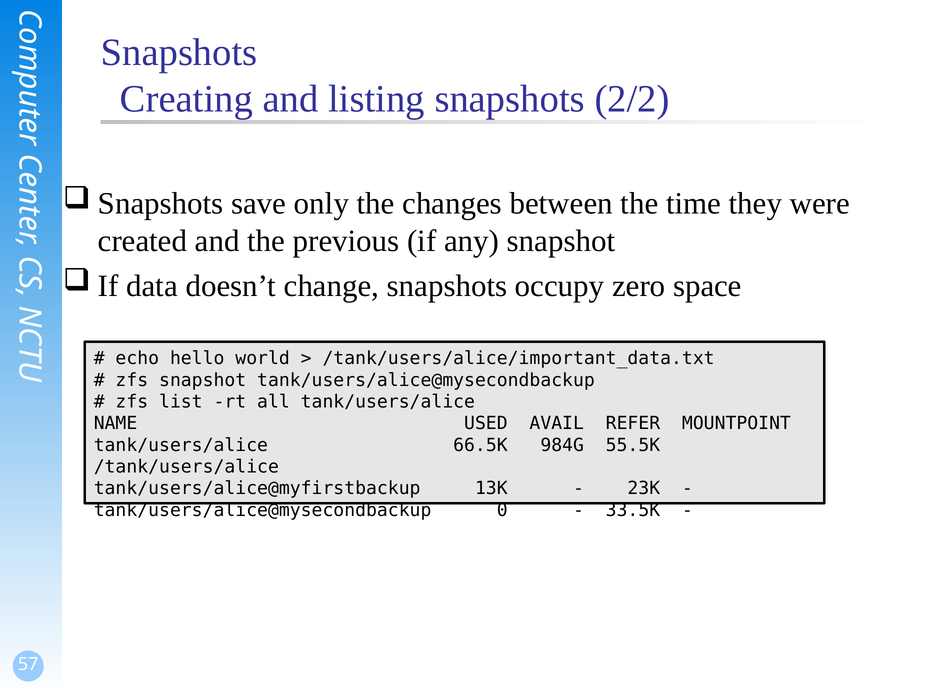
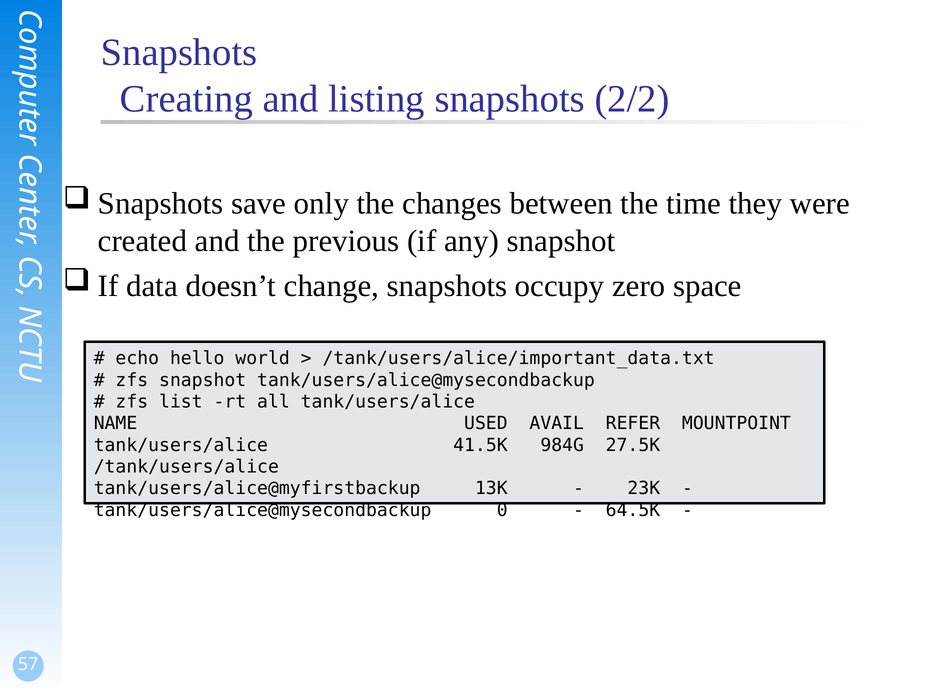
66.5K: 66.5K -> 41.5K (480, 445)
55.5K: 55.5K -> 27.5K (633, 445)
33.5K: 33.5K -> 64.5K (633, 510)
